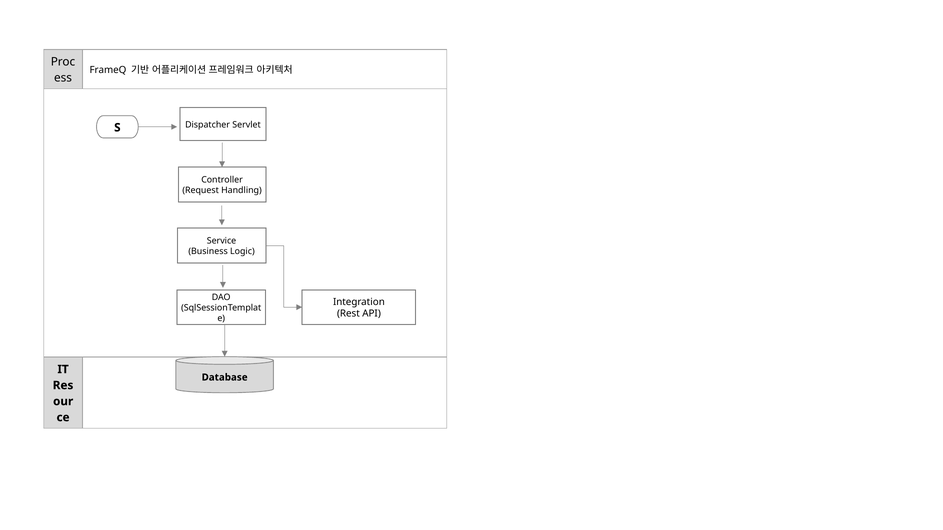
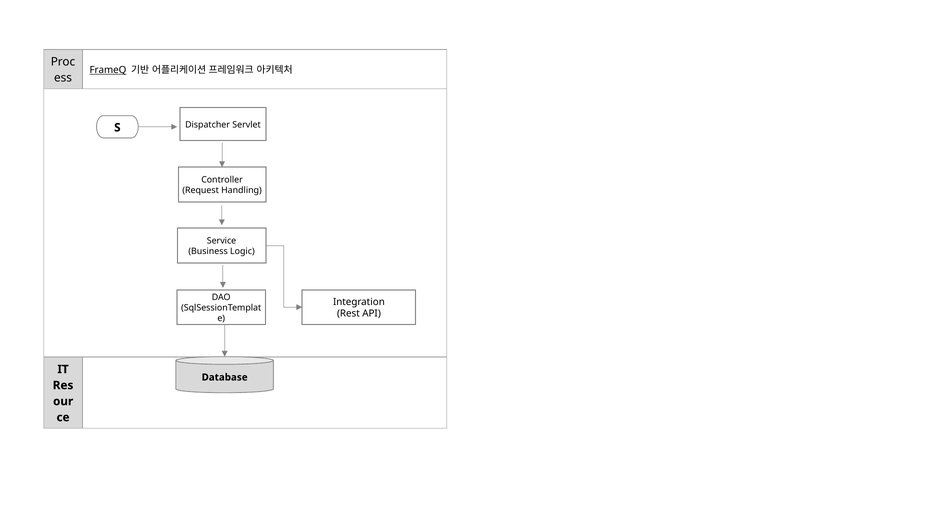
FrameQ underline: none -> present (108, 70)
